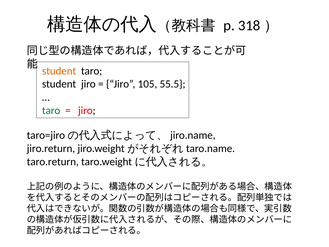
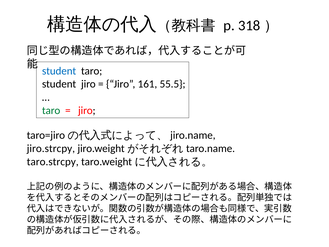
student colour: orange -> blue (59, 71)
105: 105 -> 161 (147, 84)
jiro.return: jiro.return -> jiro.strcpy (51, 148)
taro.return: taro.return -> taro.strcpy (53, 161)
